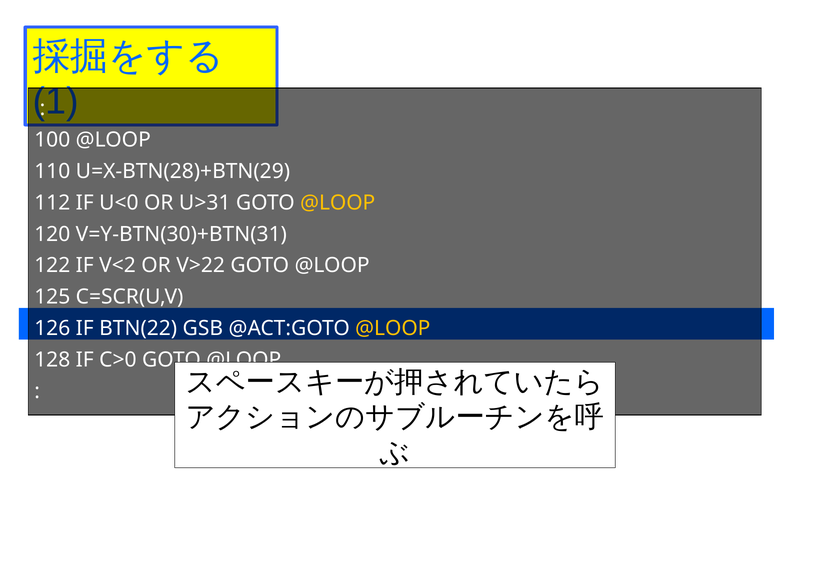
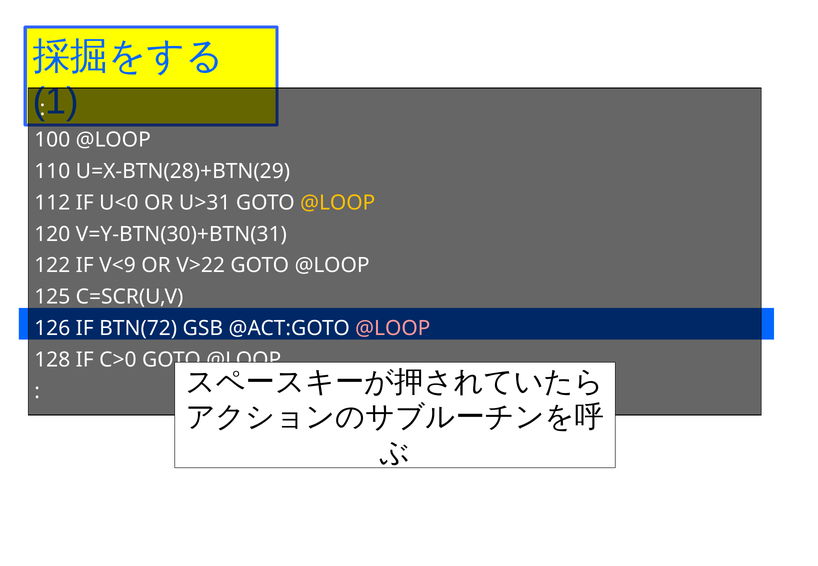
V<2: V<2 -> V<9 (118, 266)
BTN(22: BTN(22 -> BTN(72 (138, 329)
@LOOP colour: yellow -> pink (393, 329)
